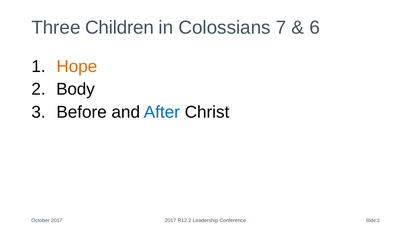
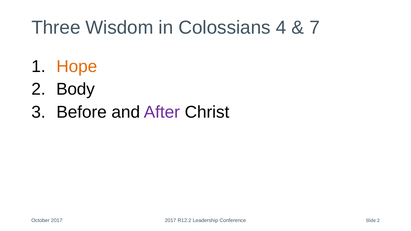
Children: Children -> Wisdom (119, 28)
7: 7 -> 4 (281, 28)
6: 6 -> 7 (315, 28)
After colour: blue -> purple (162, 112)
